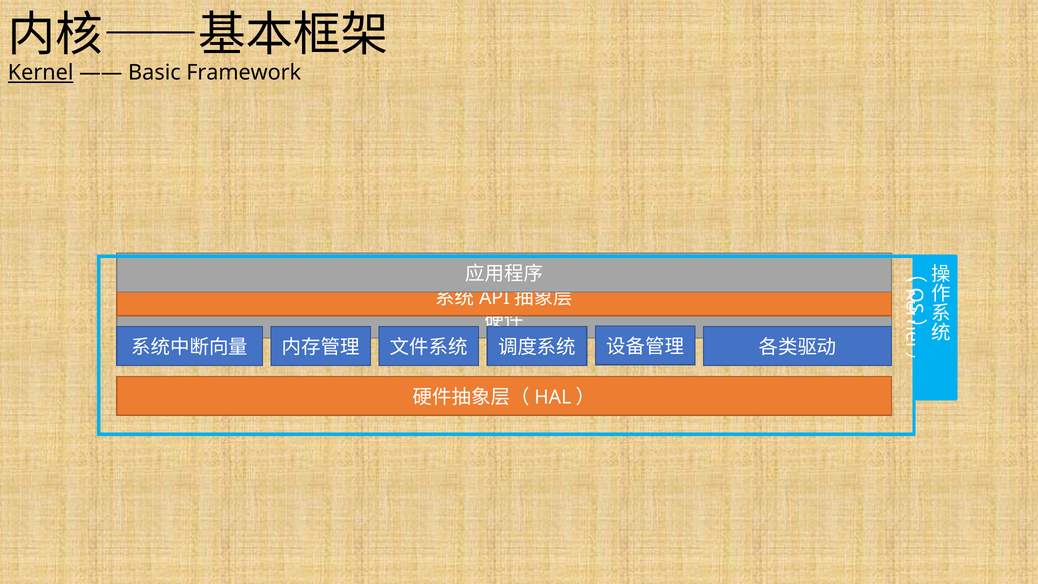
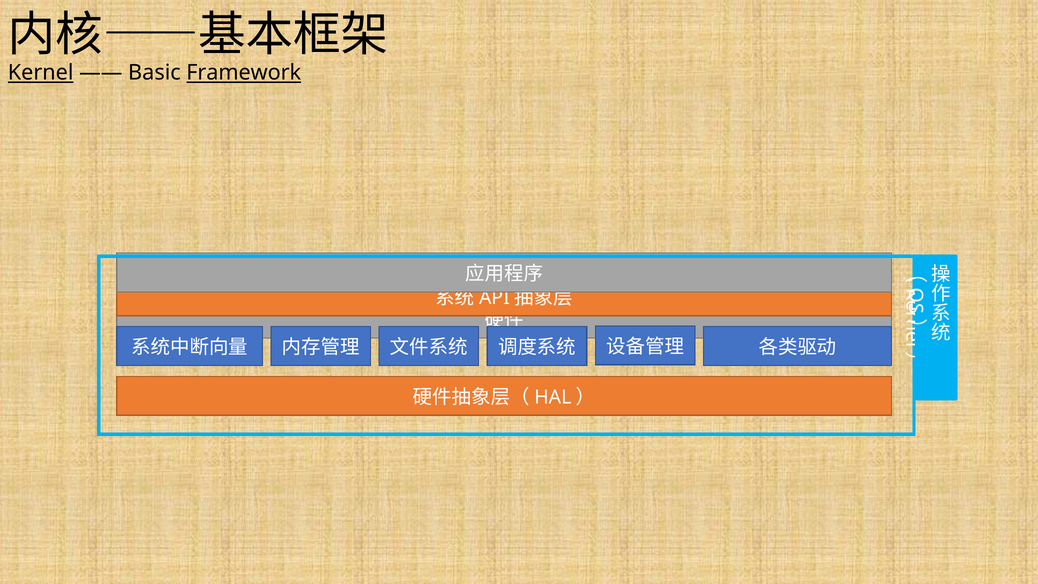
Framework underline: none -> present (244, 73)
